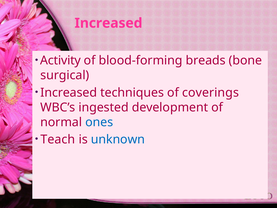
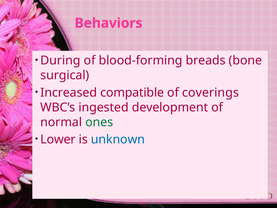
Increased: Increased -> Behaviors (108, 23)
Activity: Activity -> During (60, 60)
techniques: techniques -> compatible (132, 92)
ones colour: blue -> green (99, 122)
Teach: Teach -> Lower (58, 139)
